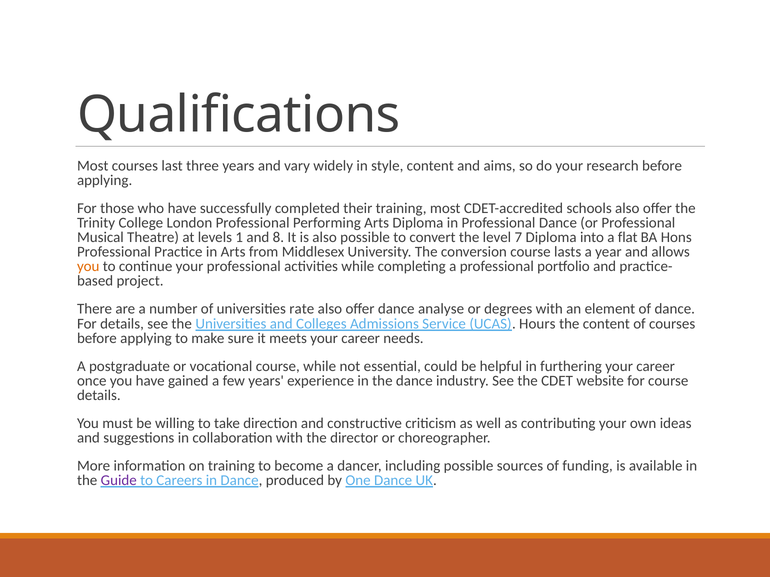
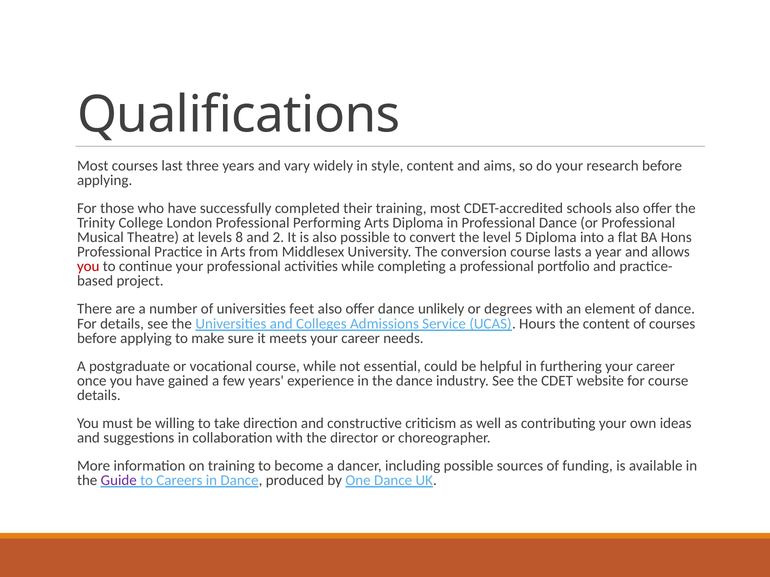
1: 1 -> 8 (239, 238)
8: 8 -> 2 (278, 238)
7: 7 -> 5 (518, 238)
you colour: orange -> red (88, 267)
rate: rate -> feet (302, 309)
analyse: analyse -> unlikely (441, 309)
